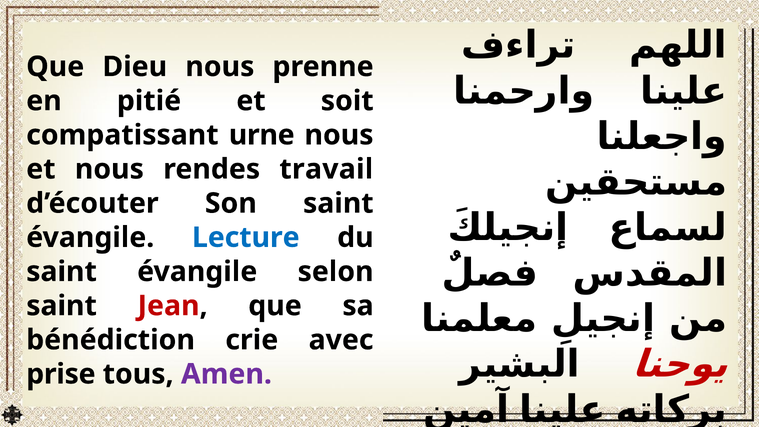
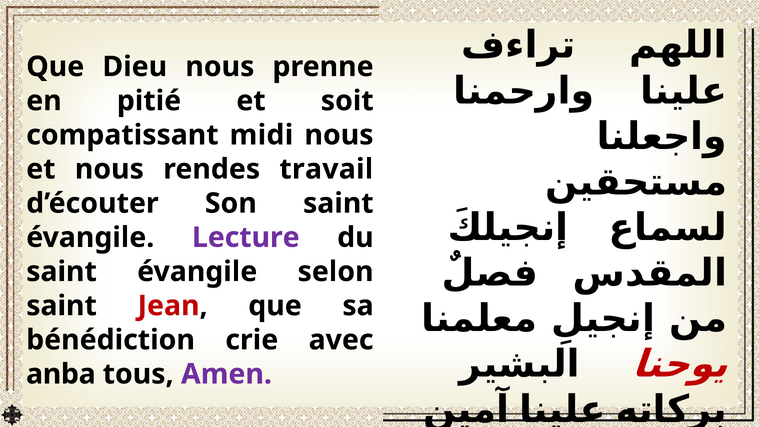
urne: urne -> midi (261, 135)
Lecture colour: blue -> purple (246, 237)
prise: prise -> anba (61, 374)
